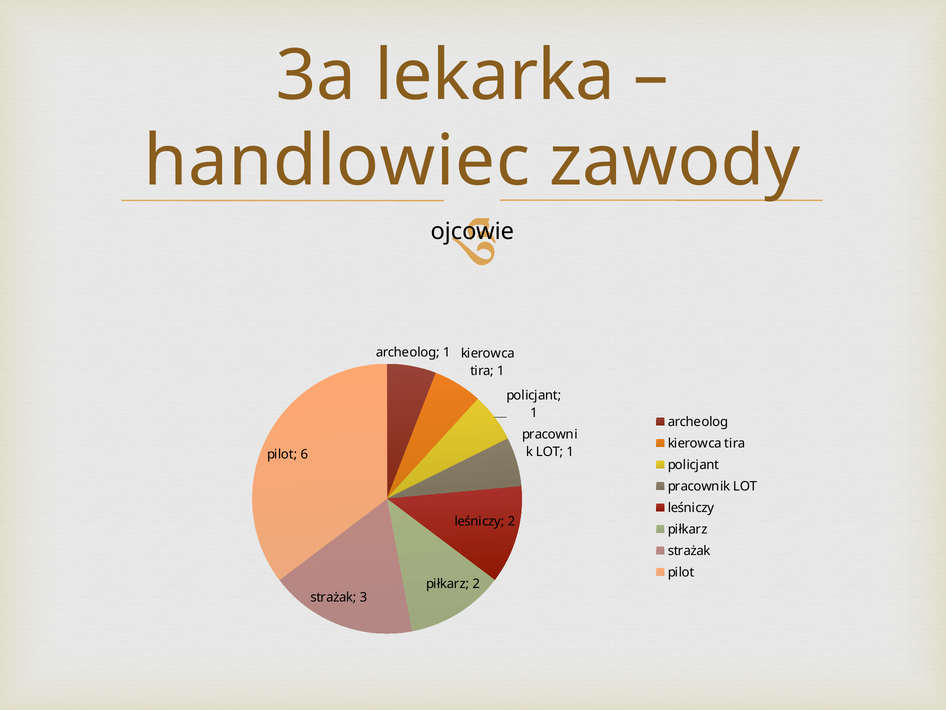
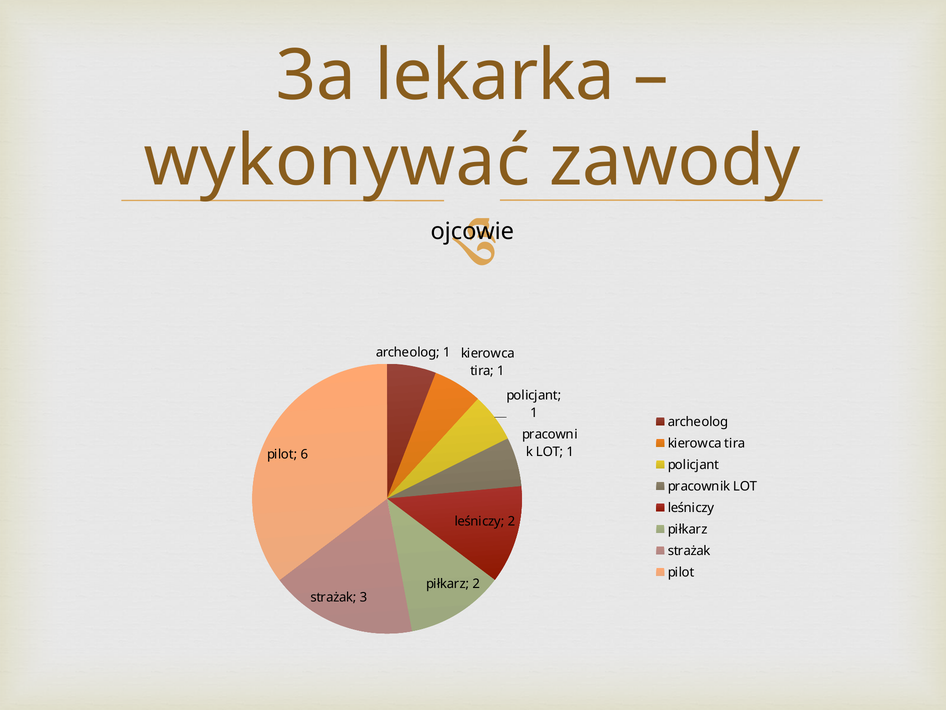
handlowiec: handlowiec -> wykonywać (337, 161)
